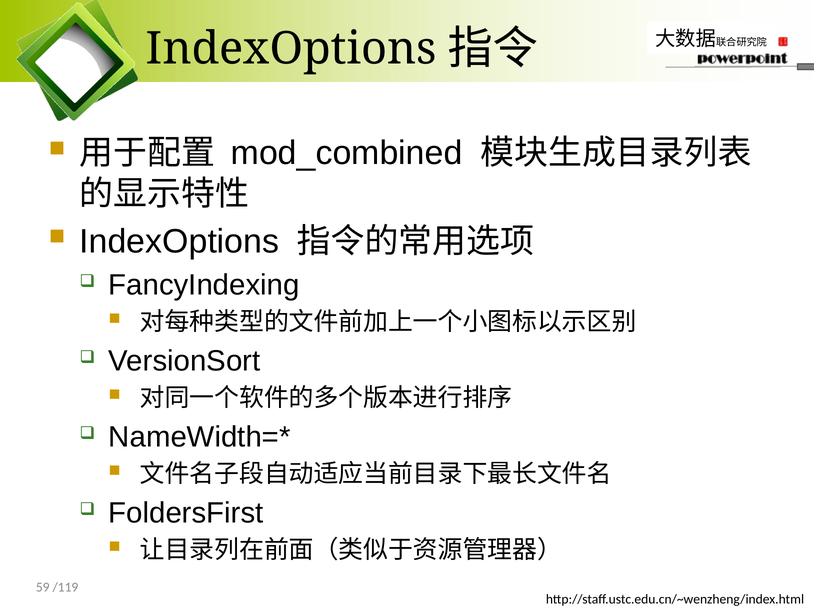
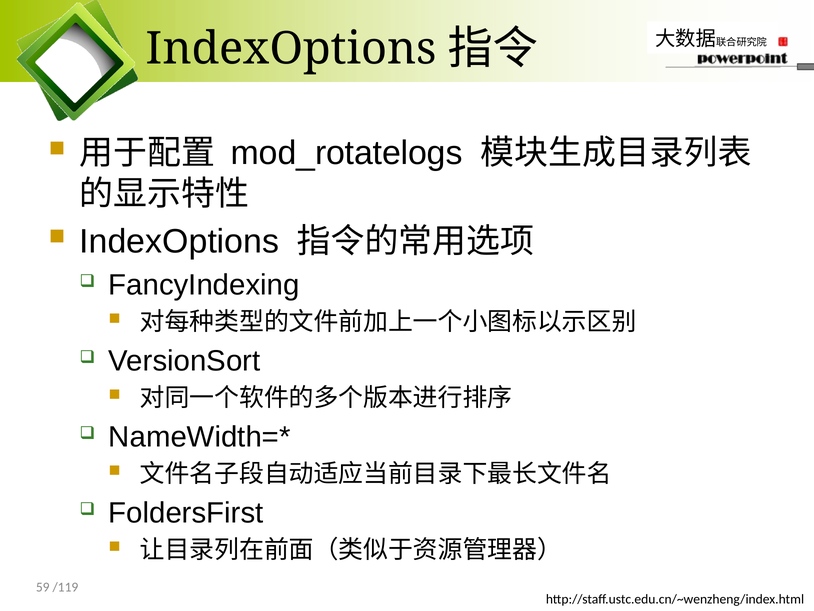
mod_combined: mod_combined -> mod_rotatelogs (347, 153)
